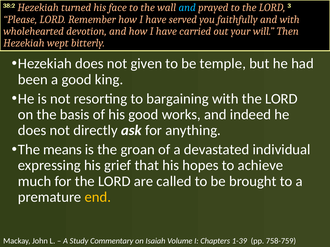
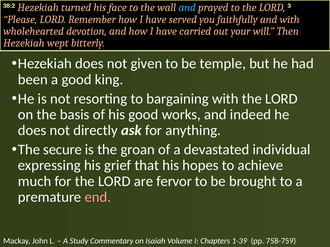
means: means -> secure (63, 150)
called: called -> fervor (174, 182)
end colour: yellow -> pink (98, 197)
